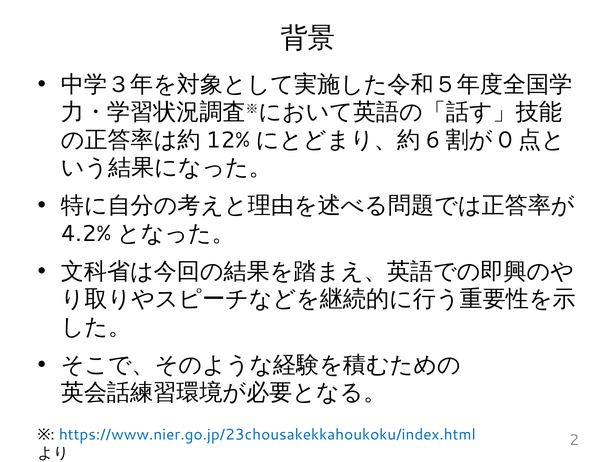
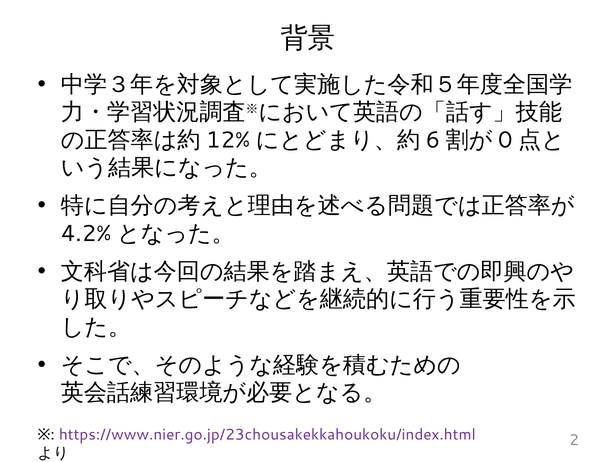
https://www.nier.go.jp/23chousakekkahoukoku/index.html colour: blue -> purple (267, 435)
